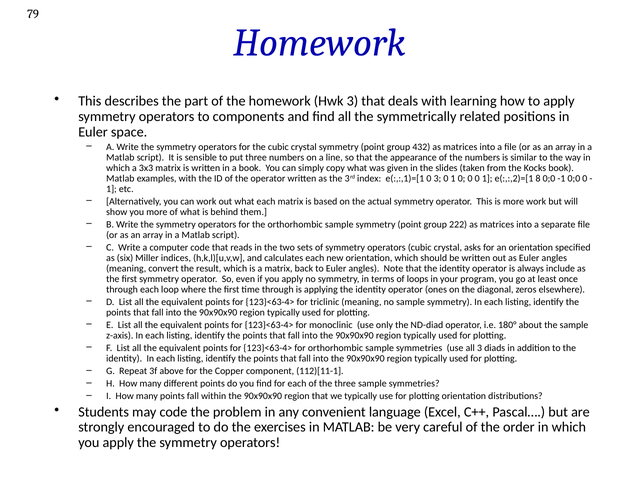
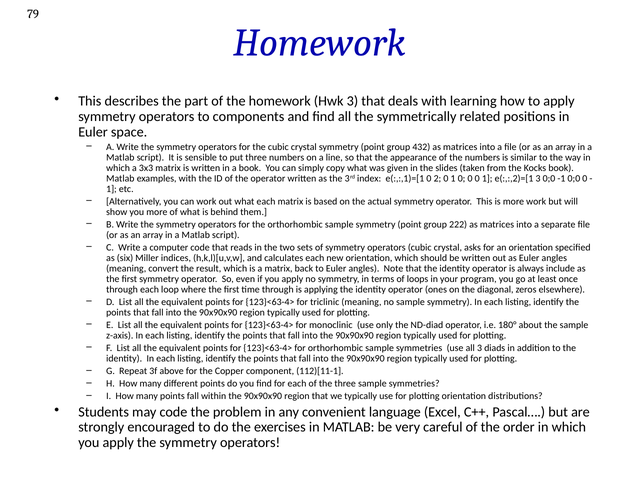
0 3: 3 -> 2 (437, 178)
e(:,:,2)=[1 8: 8 -> 3 (538, 178)
